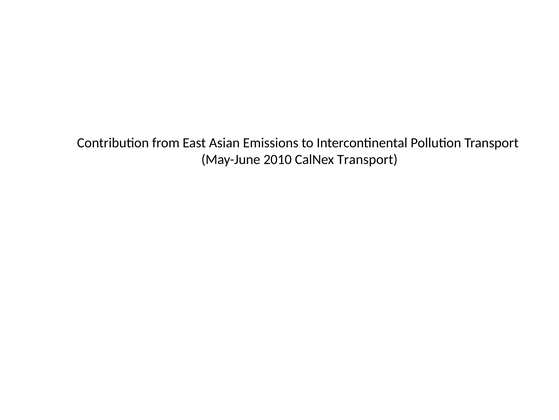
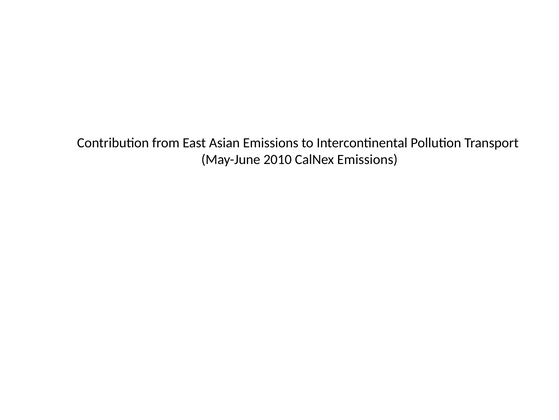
CalNex Transport: Transport -> Emissions (367, 159)
